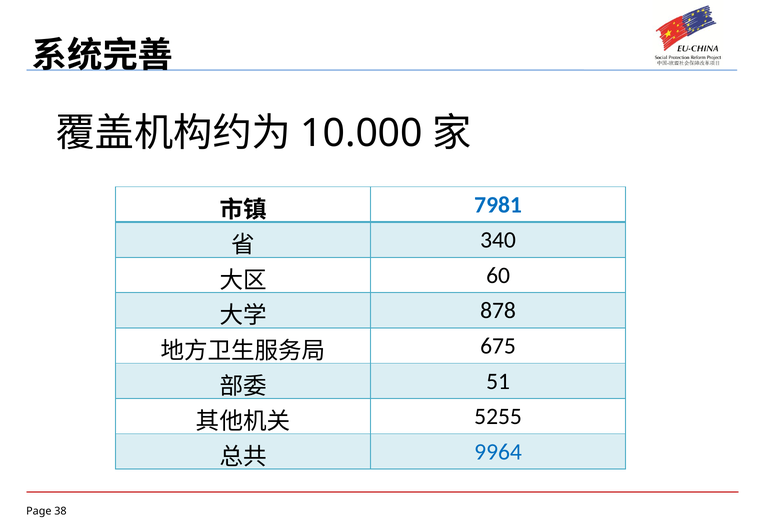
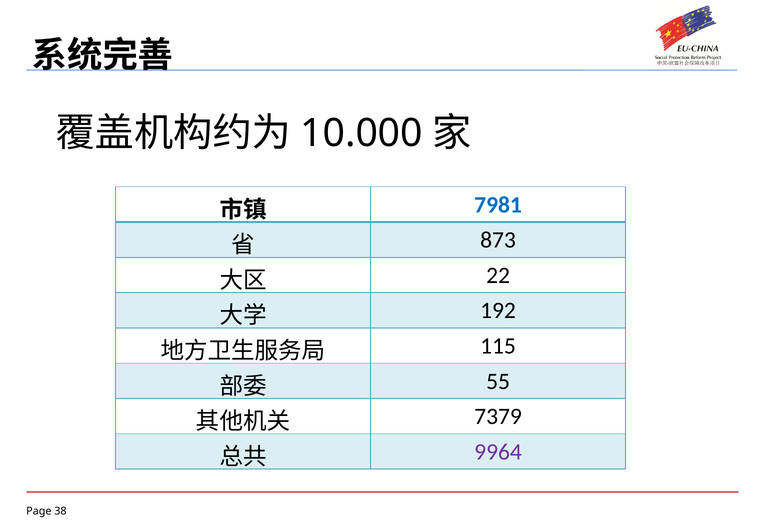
340: 340 -> 873 (498, 240)
60: 60 -> 22 (498, 276)
878: 878 -> 192 (498, 311)
675: 675 -> 115 (498, 346)
51: 51 -> 55 (498, 382)
5255: 5255 -> 7379 (498, 417)
9964 colour: blue -> purple (498, 452)
